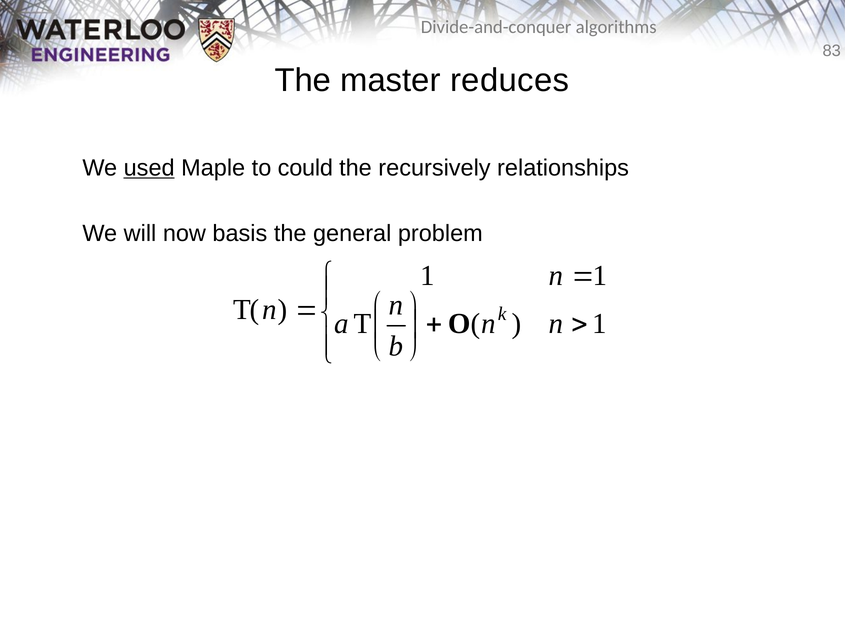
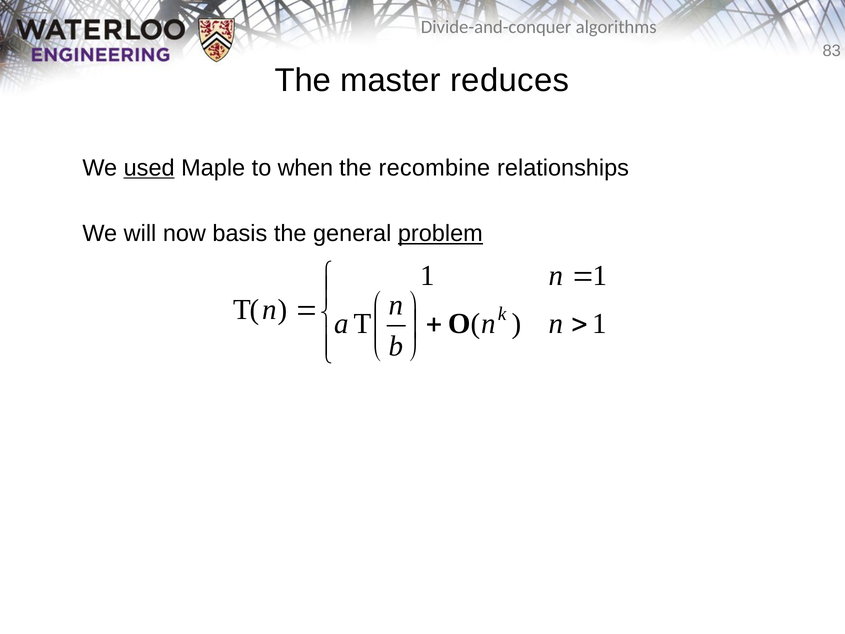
could: could -> when (305, 168)
recursively: recursively -> recombine (434, 168)
problem underline: none -> present (440, 234)
